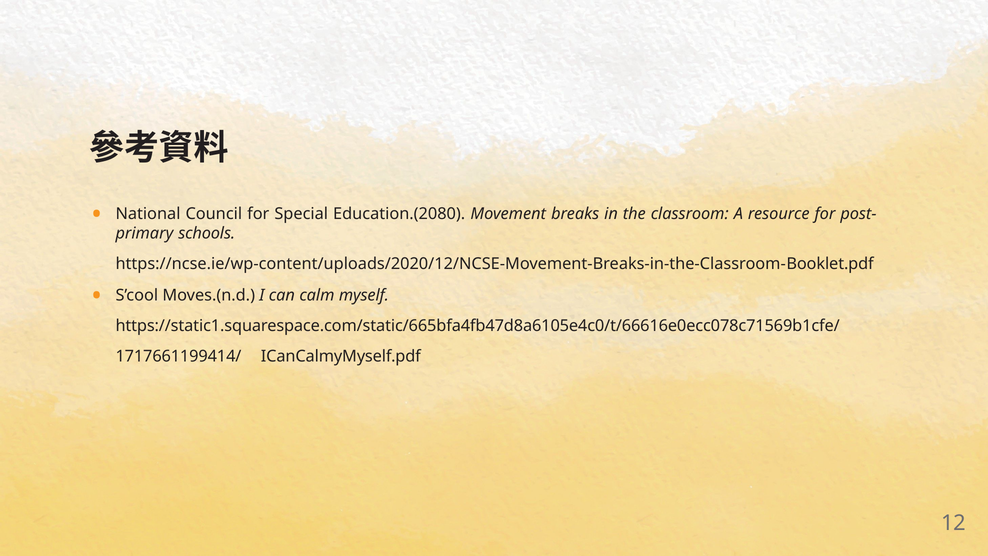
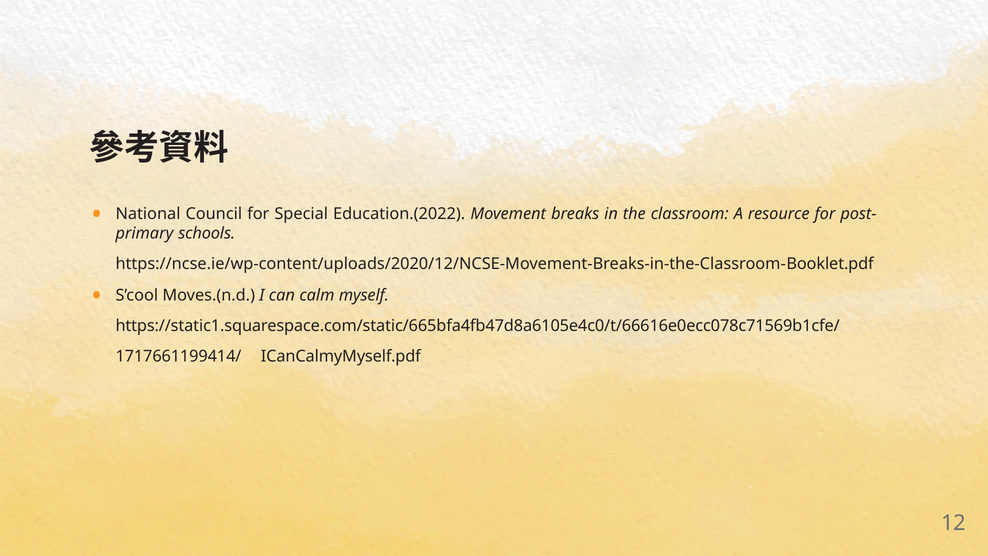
Education.(2080: Education.(2080 -> Education.(2022 (399, 214)
